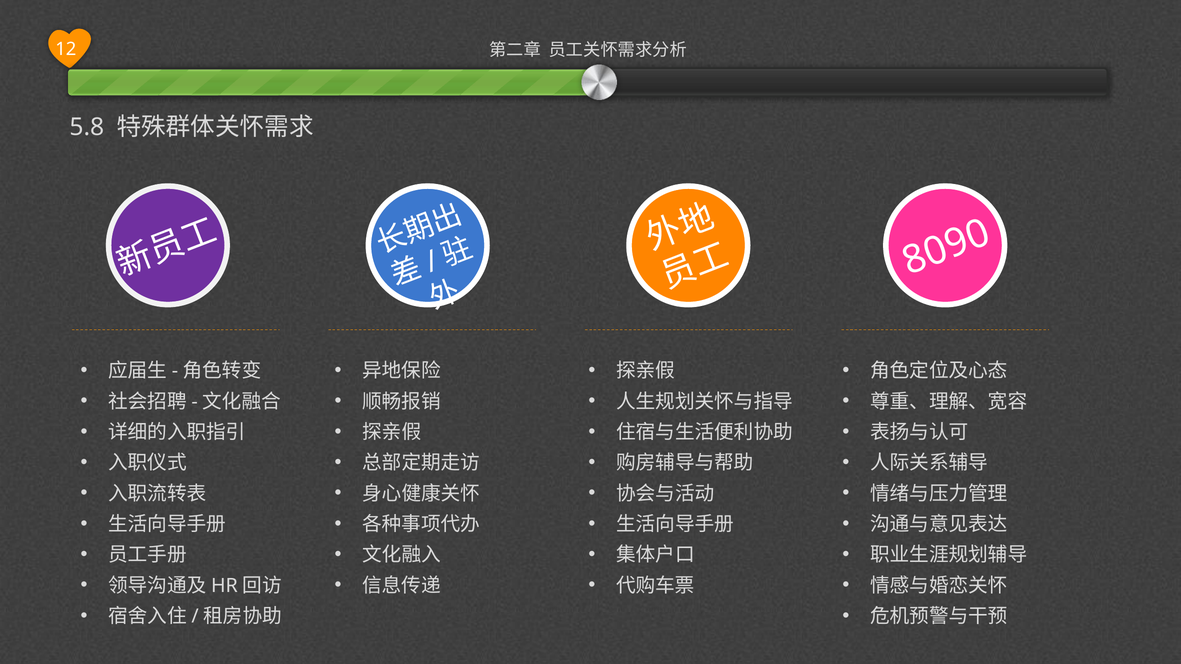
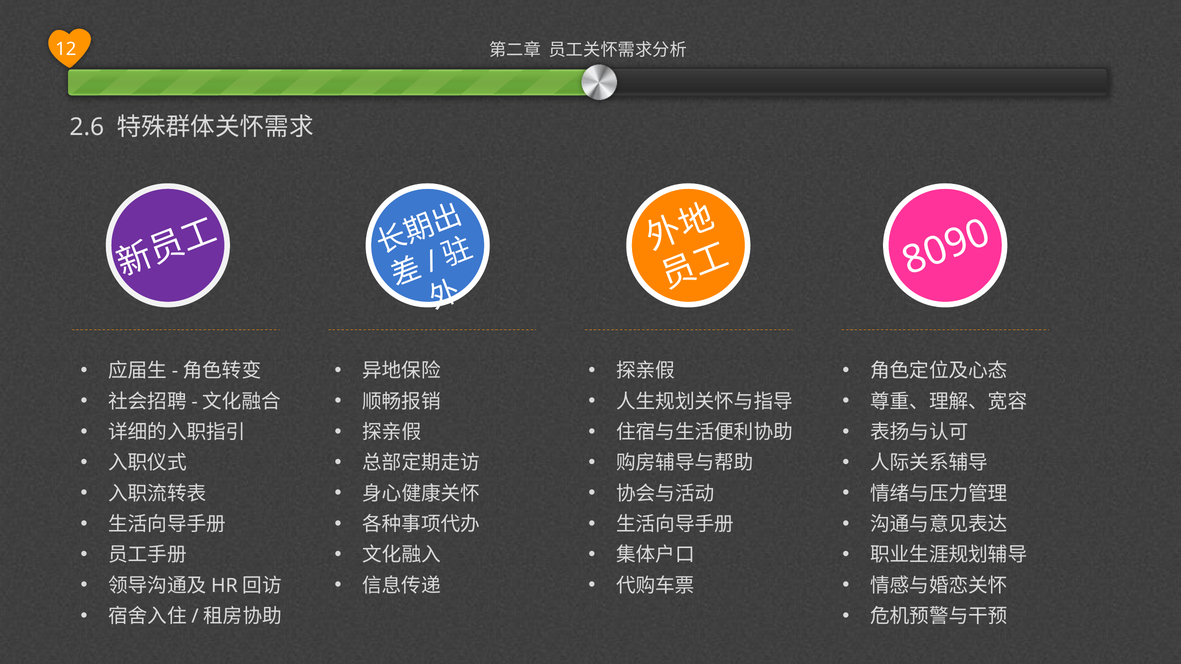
5.8: 5.8 -> 2.6 (87, 127)
